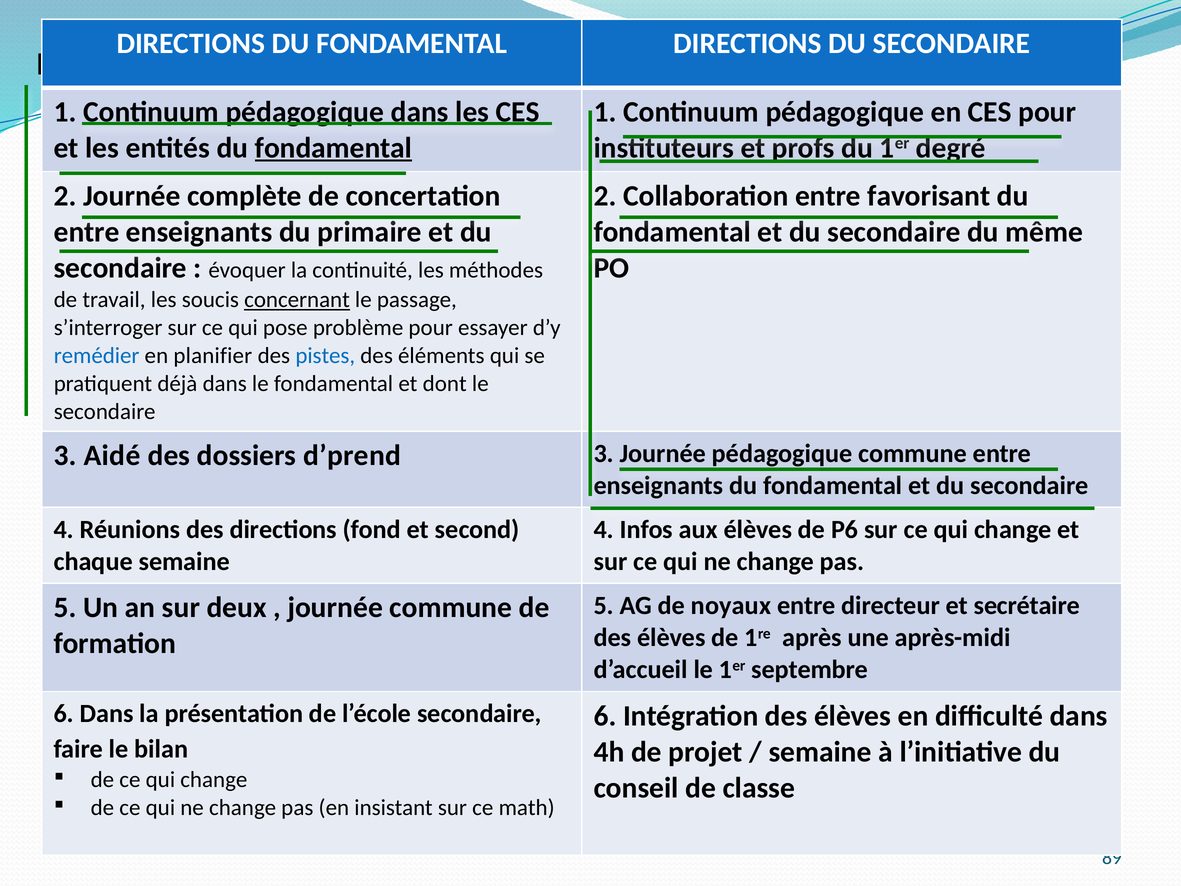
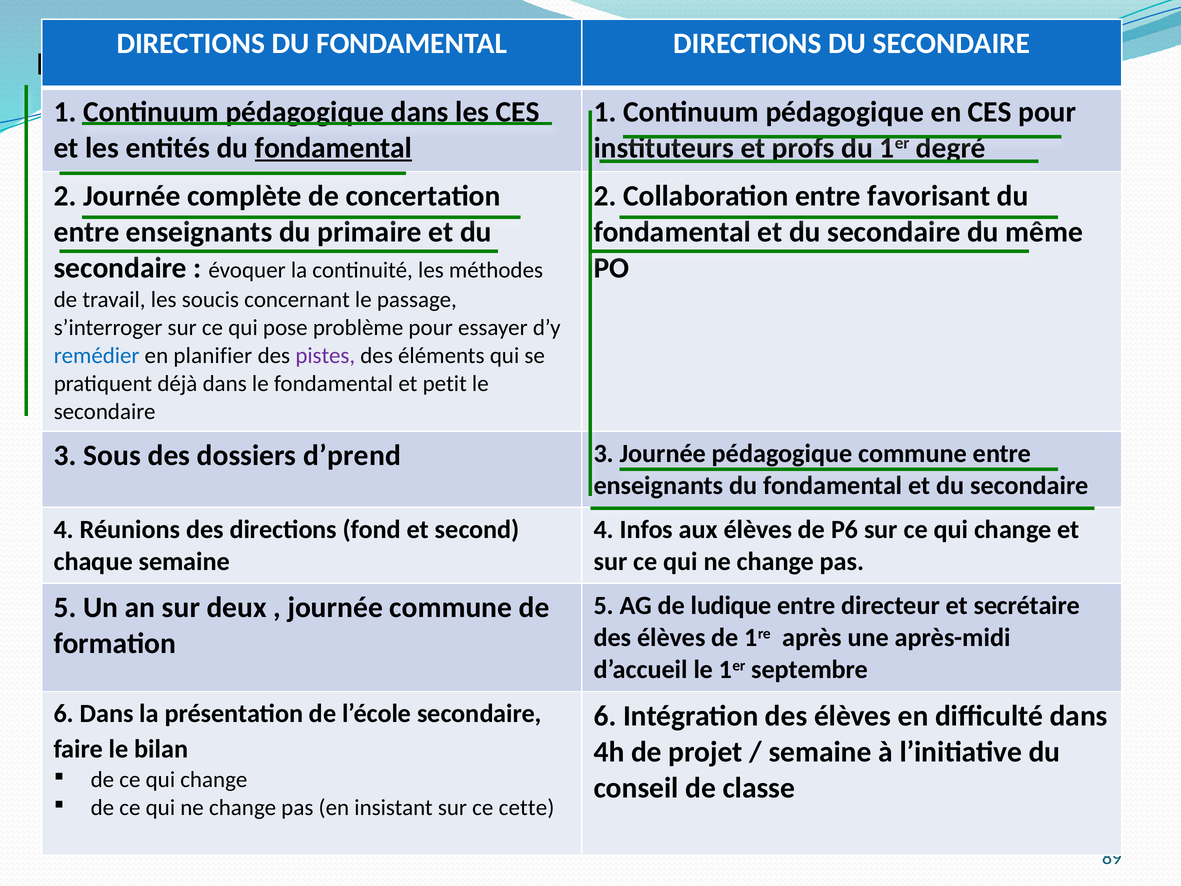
concernant underline: present -> none (297, 300)
pistes colour: blue -> purple (325, 356)
dont: dont -> petit (445, 384)
Aidé: Aidé -> Sous (112, 455)
noyaux: noyaux -> ludique (731, 605)
math: math -> cette (527, 808)
